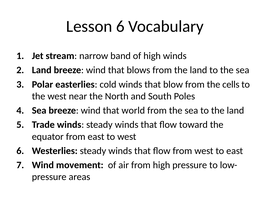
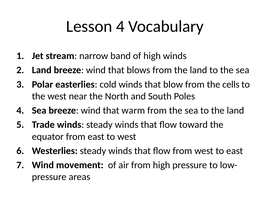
Lesson 6: 6 -> 4 (120, 27)
world: world -> warm (133, 111)
